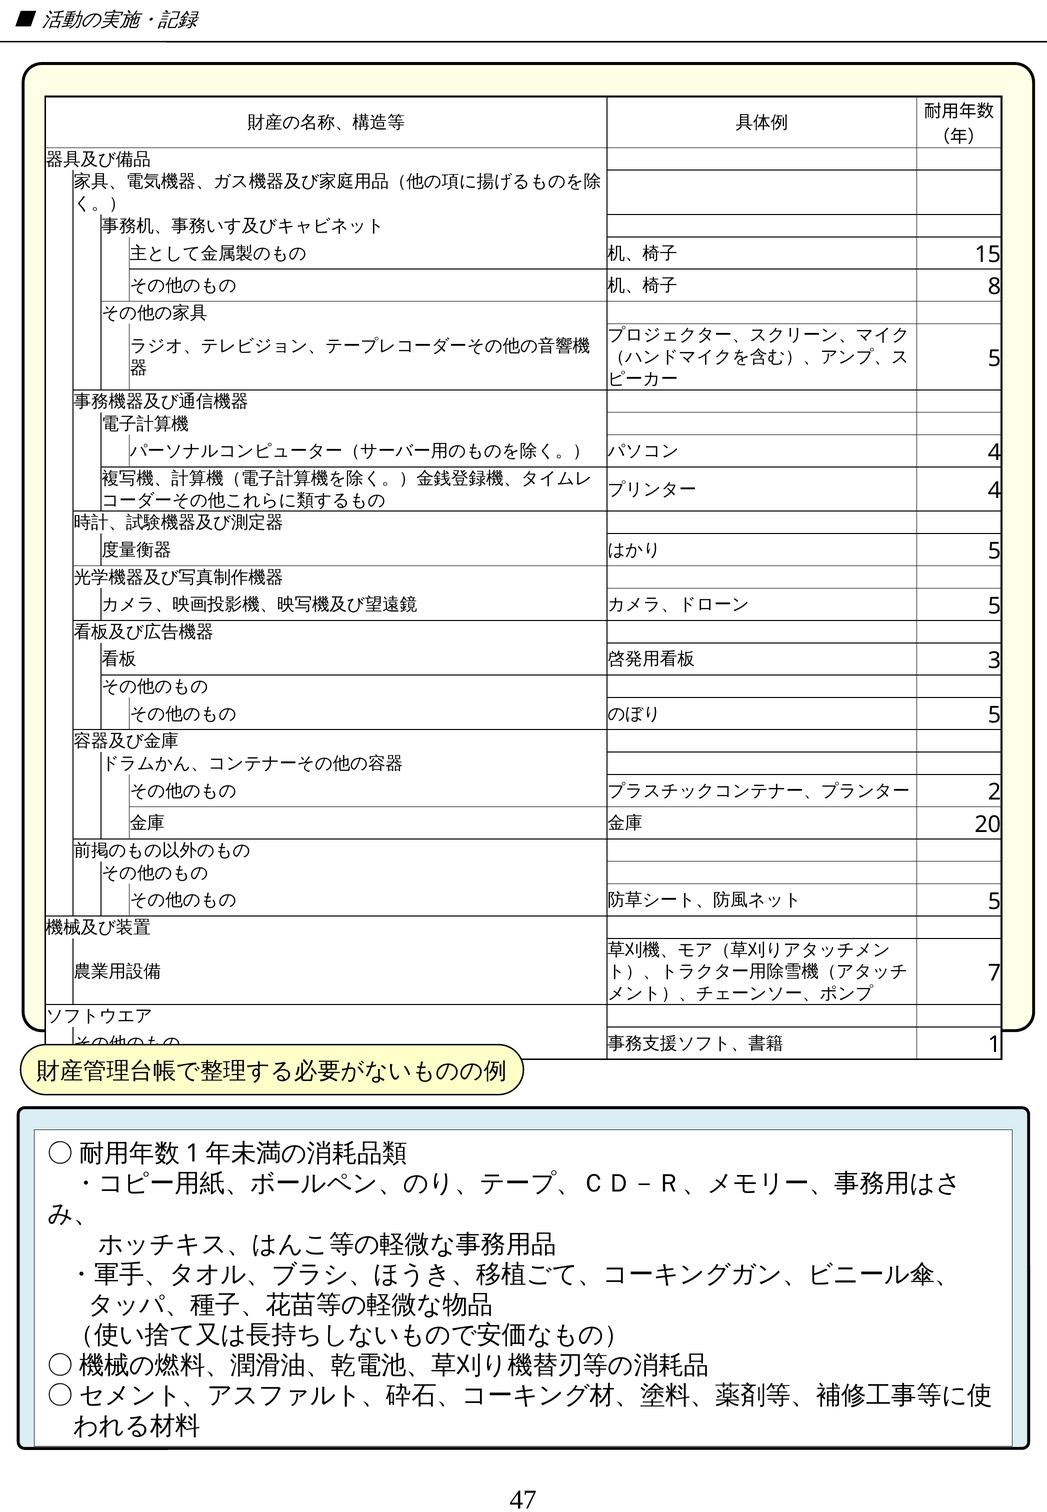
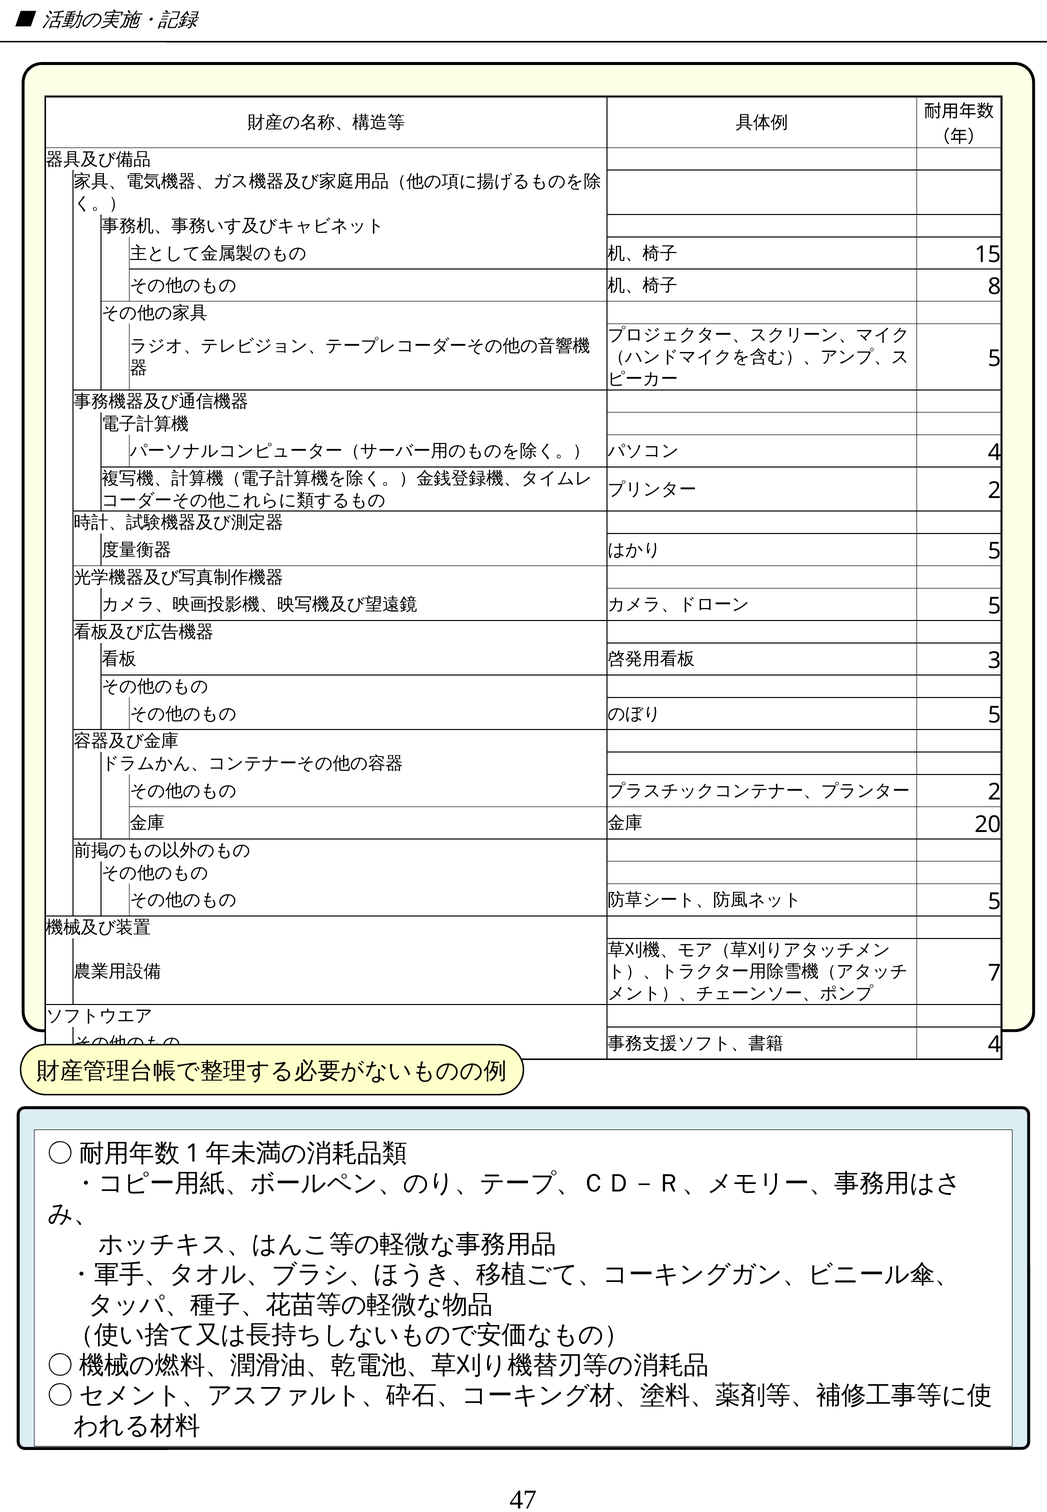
4: 4 -> 2 (994, 491)
1: 1 -> 4 (994, 1045)
